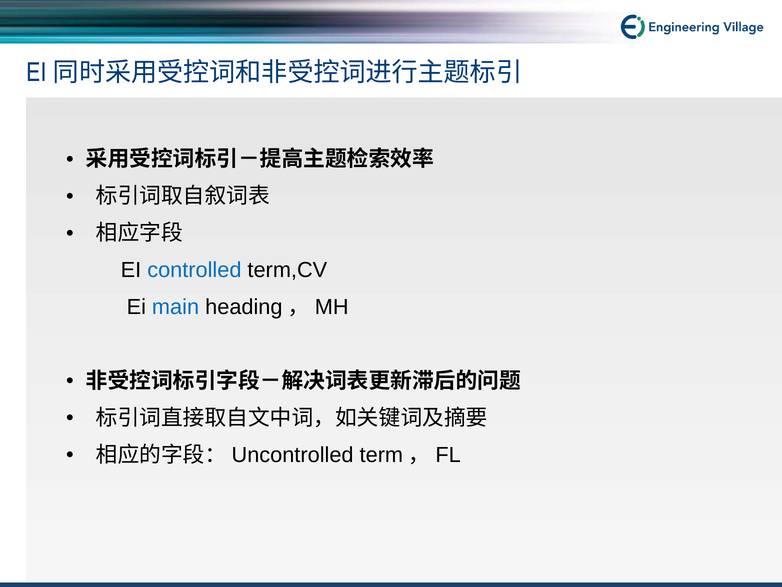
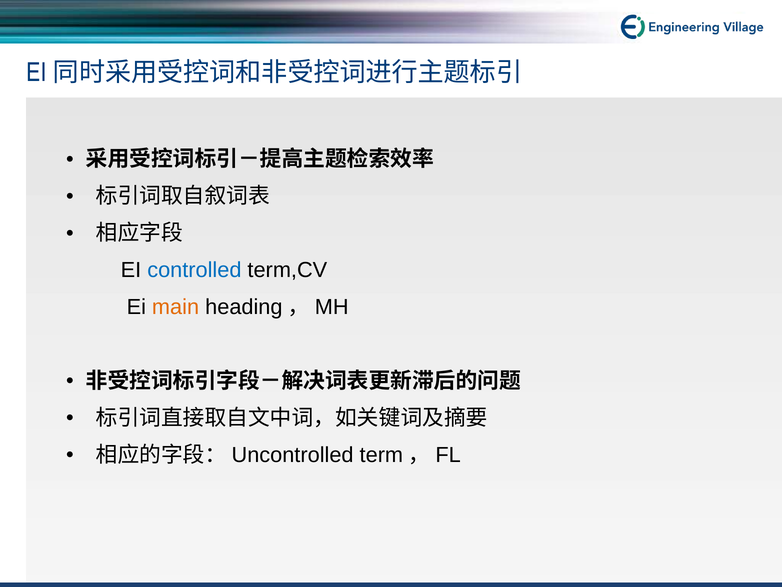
main colour: blue -> orange (176, 307)
